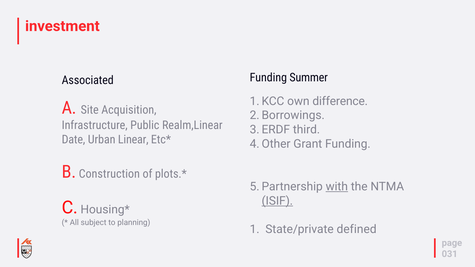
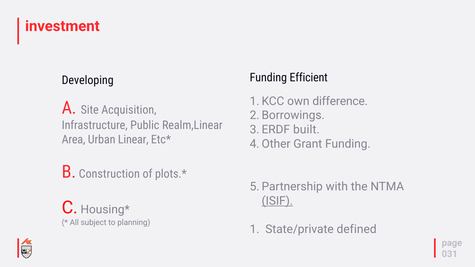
Summer: Summer -> Efficient (309, 77)
Associated: Associated -> Developing (88, 80)
third: third -> built (306, 130)
Date: Date -> Area (73, 140)
with underline: present -> none (337, 187)
